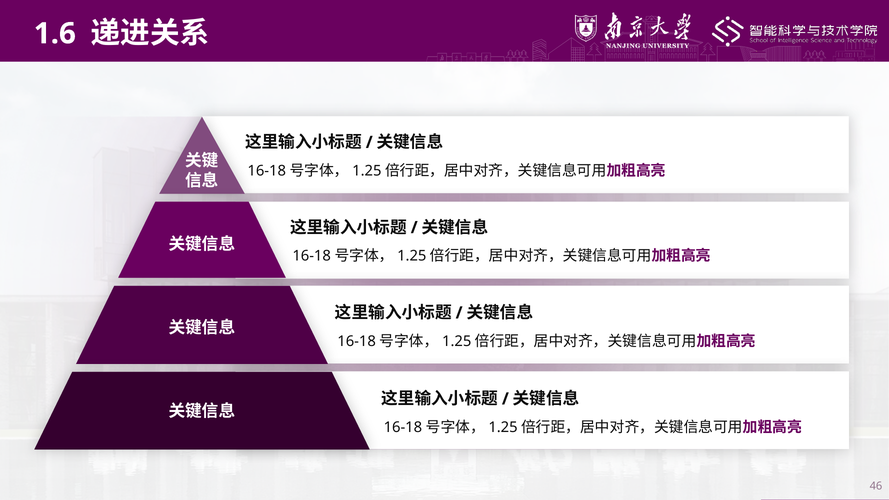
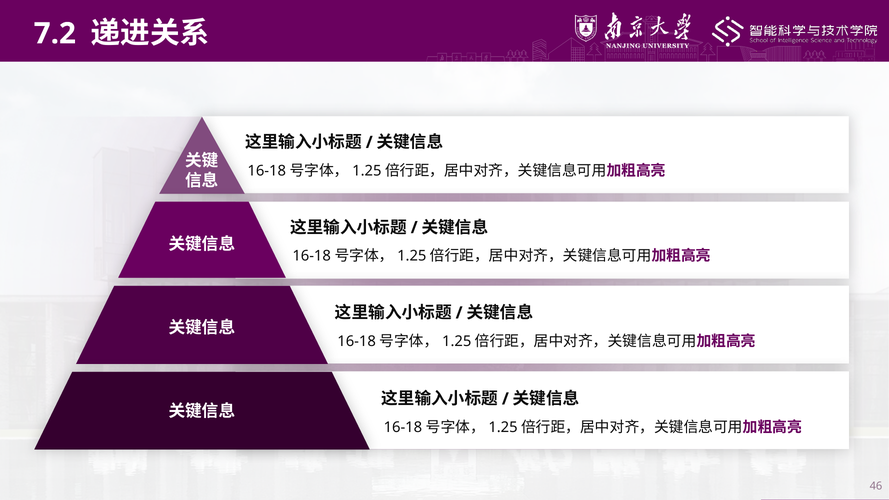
1.6: 1.6 -> 7.2 (55, 34)
